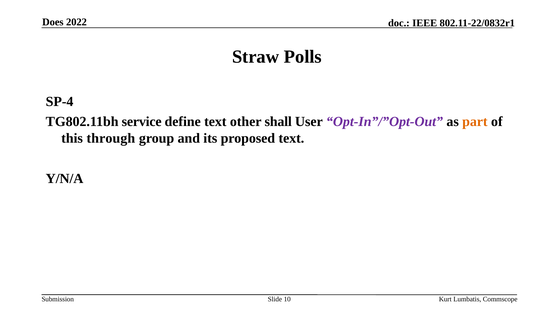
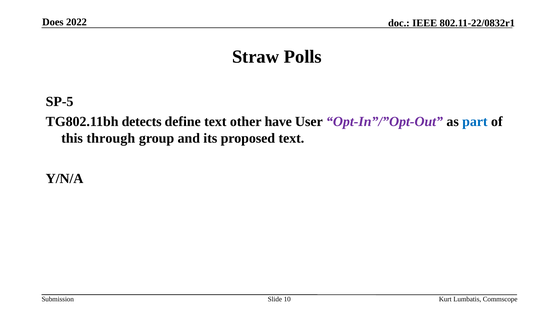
SP-4: SP-4 -> SP-5 (60, 101)
service: service -> detects (142, 121)
shall: shall -> have (278, 121)
part colour: orange -> blue (475, 121)
